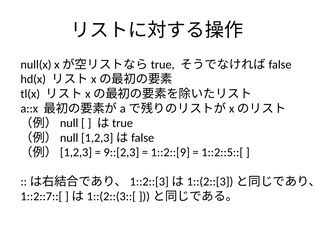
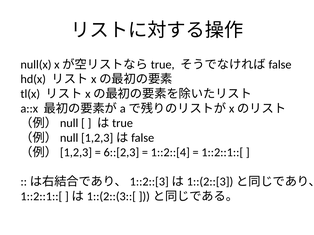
9::[2,3: 9::[2,3 -> 6::[2,3 (121, 153)
1::2::[9: 1::2::[9 -> 1::2::[4 (170, 153)
1::2::5::[: 1::2::5::[ -> 1::2::1::[ (222, 153)
1::2::7::[: 1::2::7::[ -> 1::2::1::[ (41, 197)
